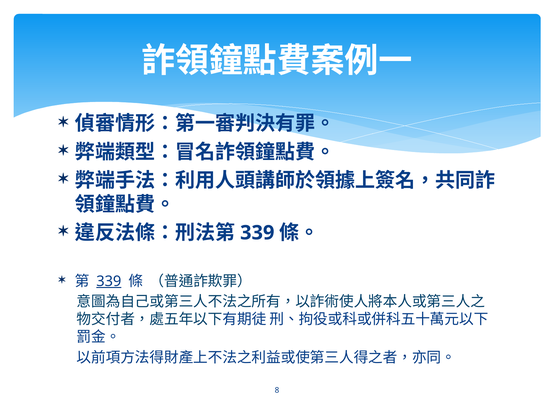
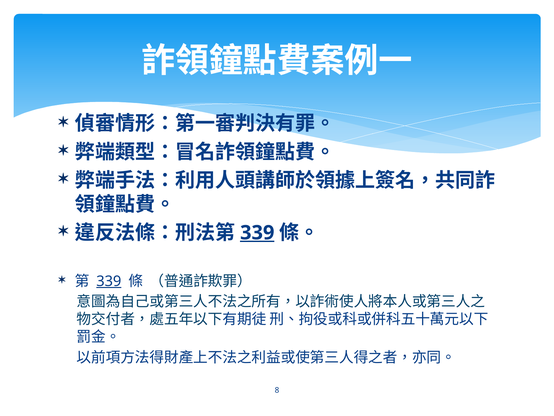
339 underline: none -> present (257, 232)
